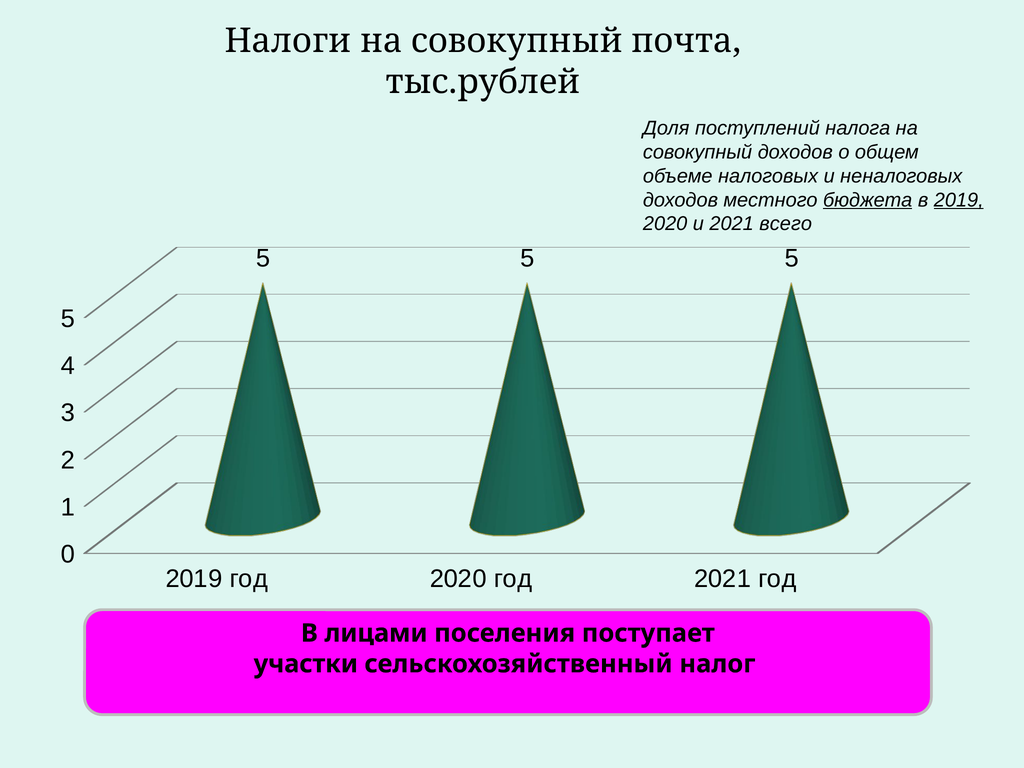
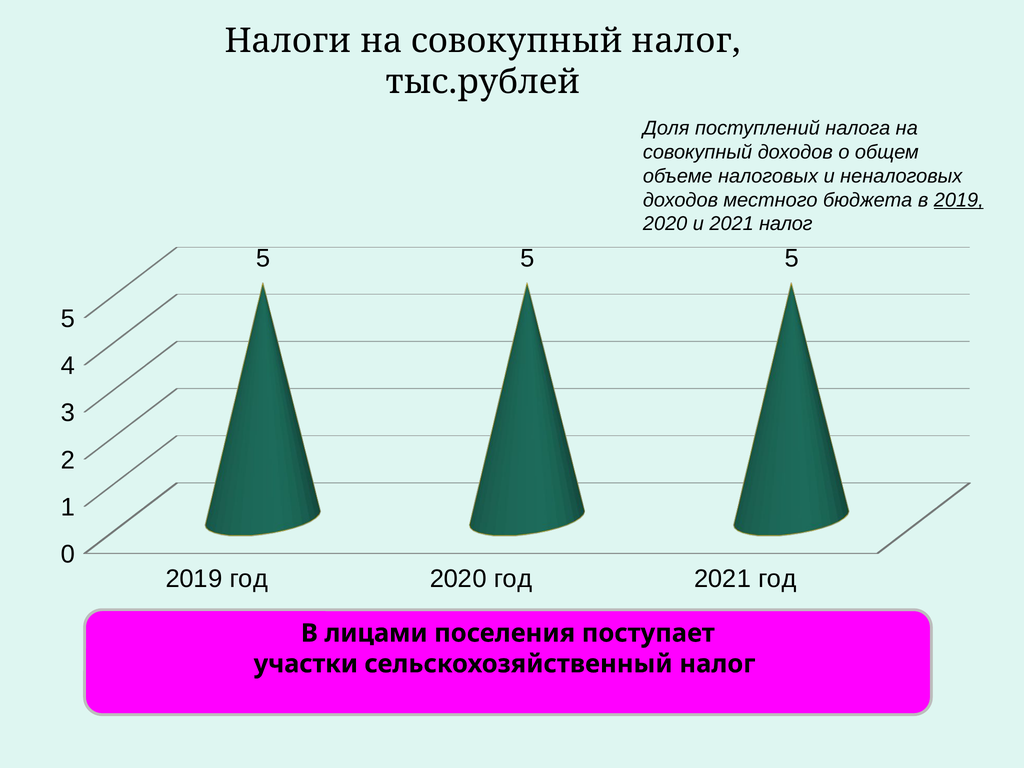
совокупный почта: почта -> налог (686, 41)
бюджета underline: present -> none (868, 200)
2021 всего: всего -> налог (786, 224)
